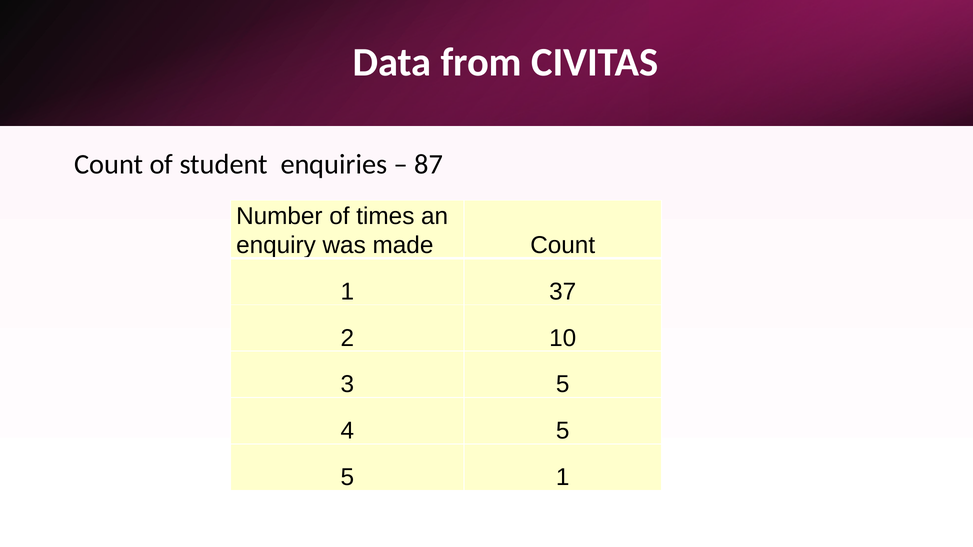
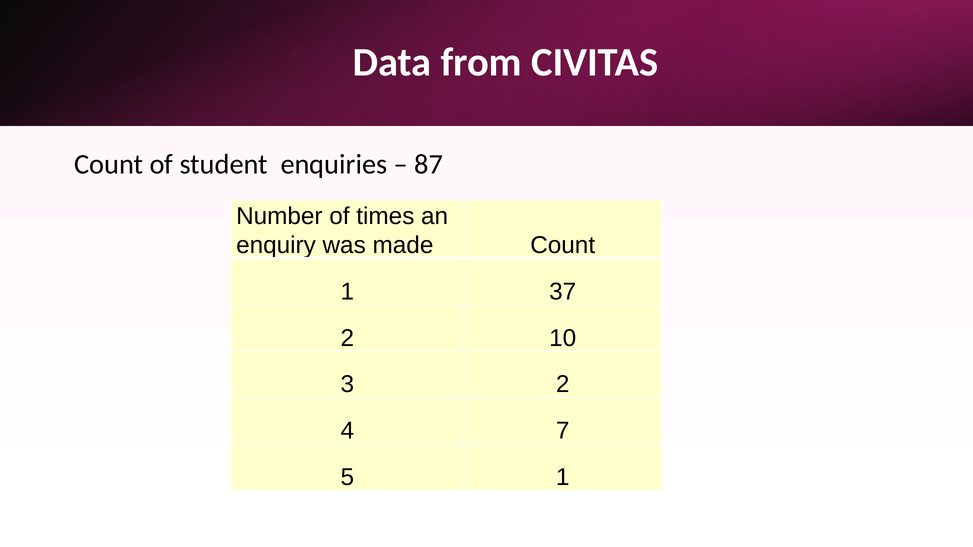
3 5: 5 -> 2 (563, 385)
4 5: 5 -> 7 (563, 431)
